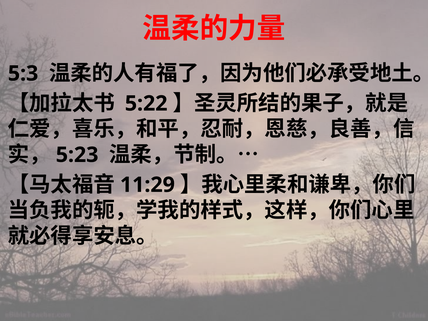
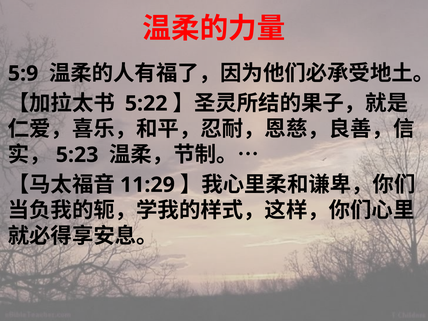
5:3: 5:3 -> 5:9 (23, 74)
